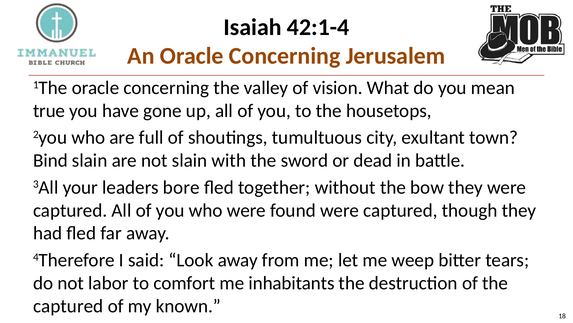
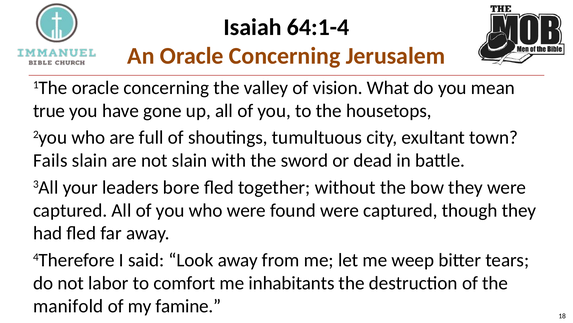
42:1-4: 42:1-4 -> 64:1-4 (318, 27)
Bind: Bind -> Fails (50, 160)
captured: captured -> manifold (68, 305)
known: known -> famine (188, 305)
